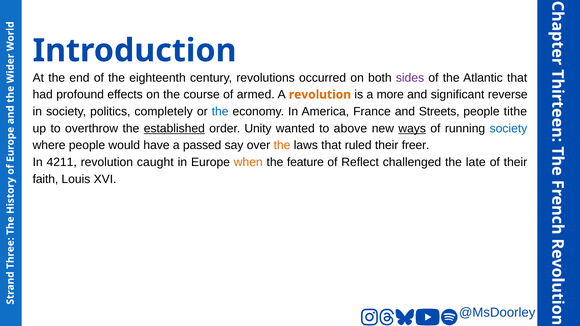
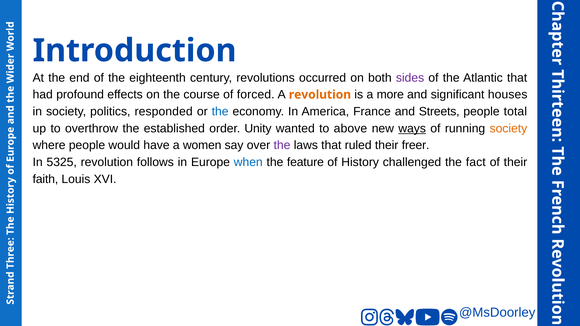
armed: armed -> forced (256, 95)
reverse: reverse -> houses (508, 95)
completely: completely -> responded (164, 112)
tithe: tithe -> total (515, 112)
established underline: present -> none (174, 129)
society colour: blue -> orange (508, 129)
passed: passed -> women (202, 145)
the colour: orange -> purple (282, 145)
4211: 4211 -> 5325 (62, 162)
caught: caught -> follows (155, 162)
when colour: orange -> blue (248, 162)
Reflect: Reflect -> History (360, 162)
late: late -> fact (476, 162)
